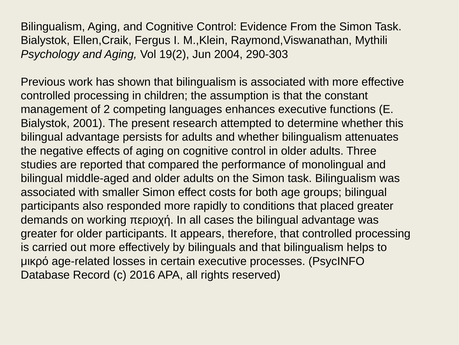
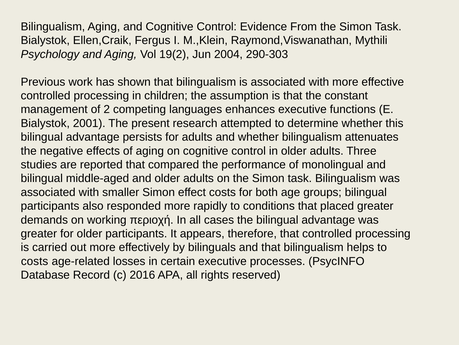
μικρό: μικρό -> costs (35, 261)
